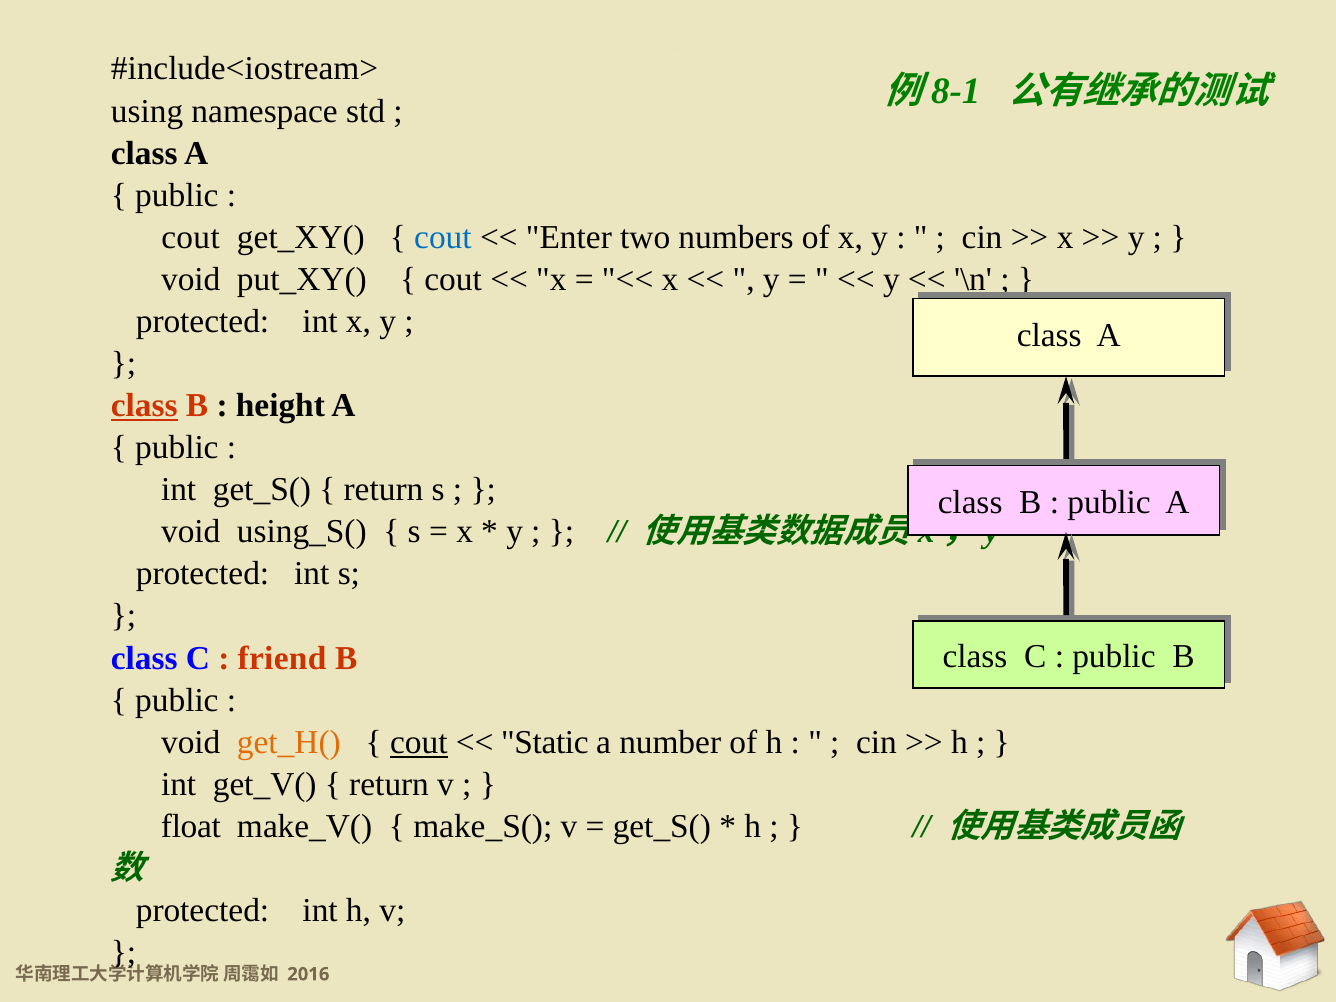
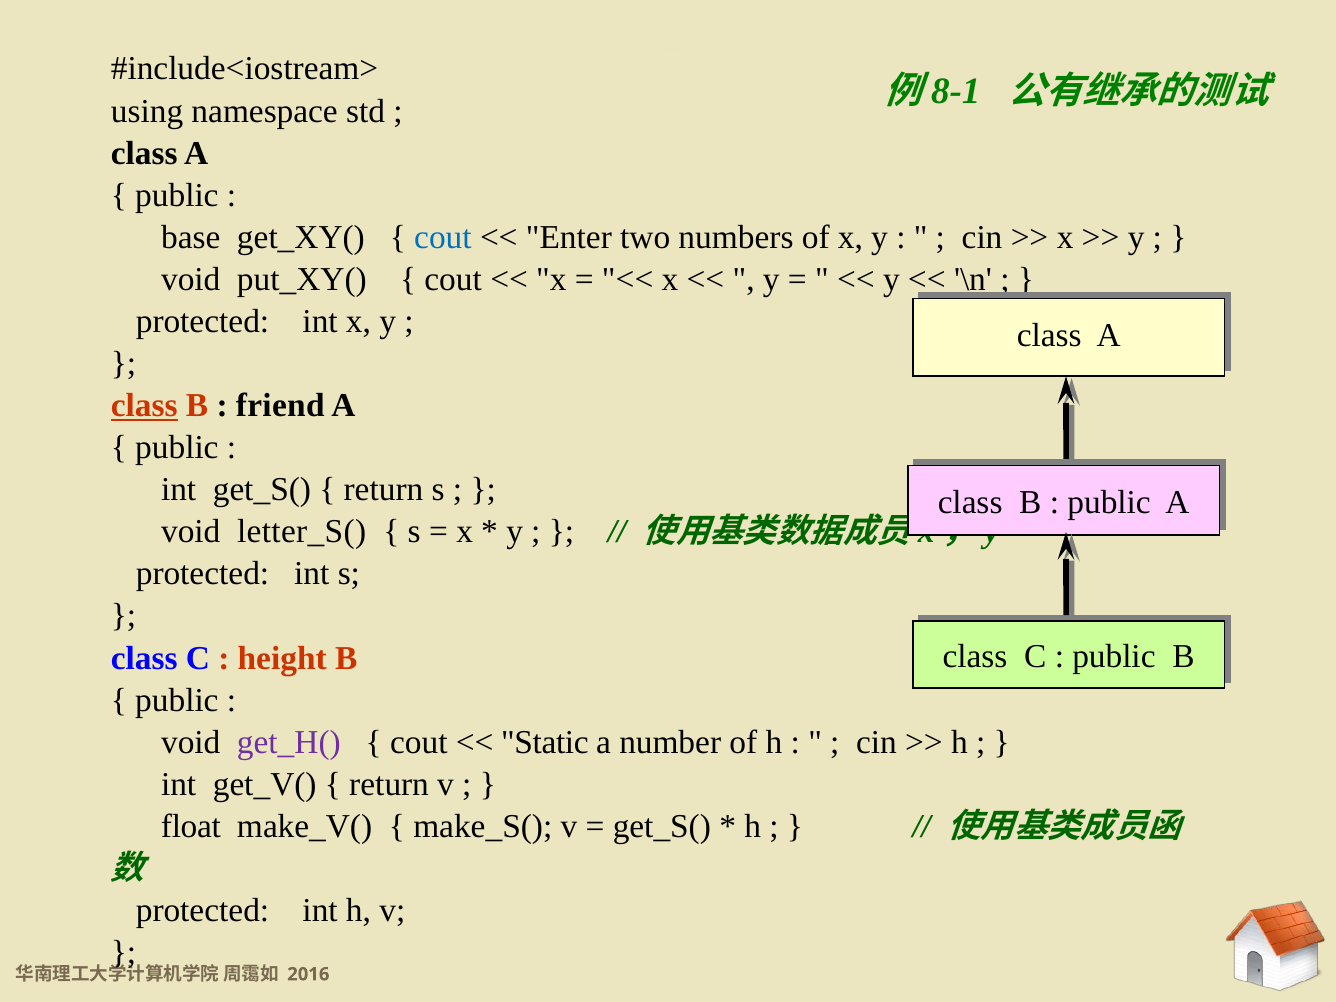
cout: cout -> base (191, 237)
height: height -> friend (280, 406)
using_S(: using_S( -> letter_S( (302, 532)
friend: friend -> height (282, 658)
get_H( colour: orange -> purple (289, 742)
cout underline: present -> none (419, 742)
